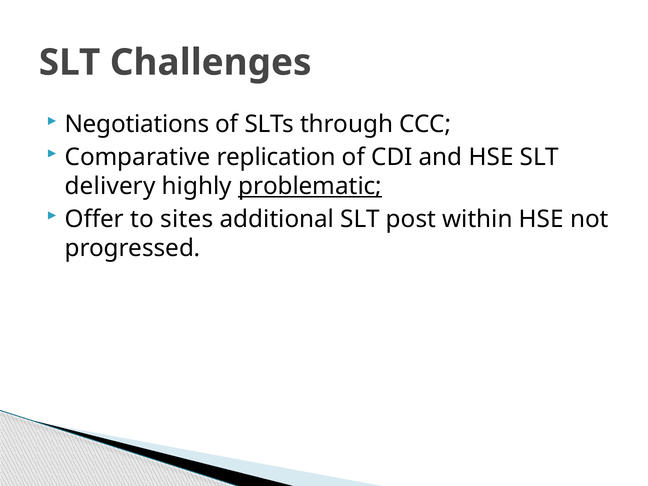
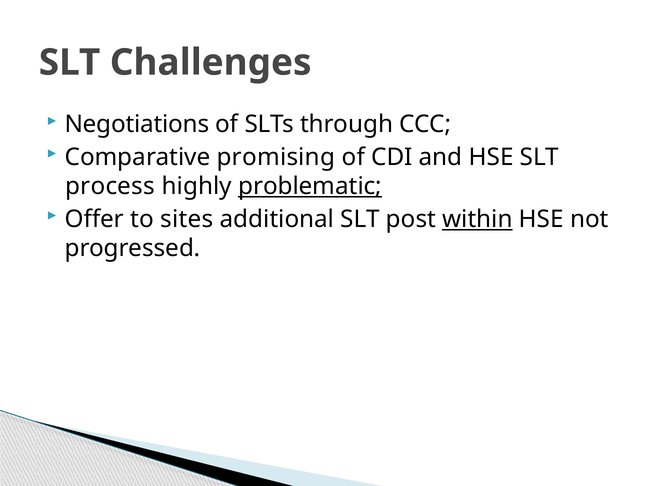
replication: replication -> promising (276, 157)
delivery: delivery -> process (110, 186)
within underline: none -> present (477, 219)
